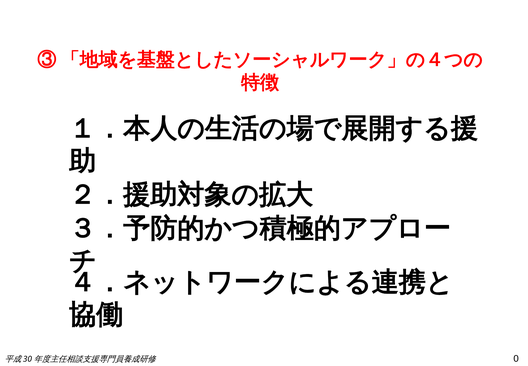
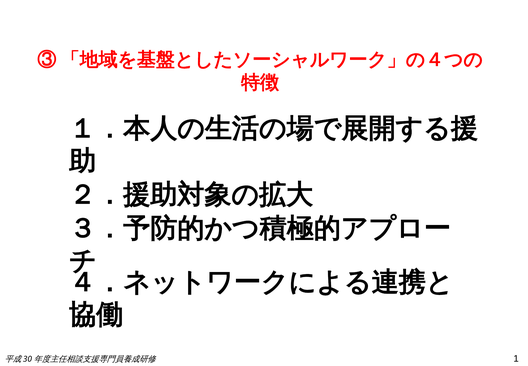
0: 0 -> 1 (516, 358)
